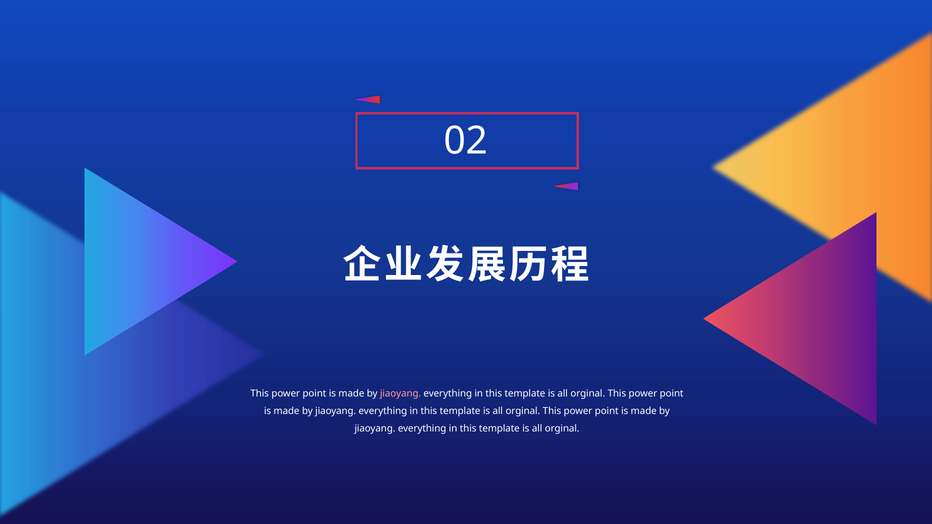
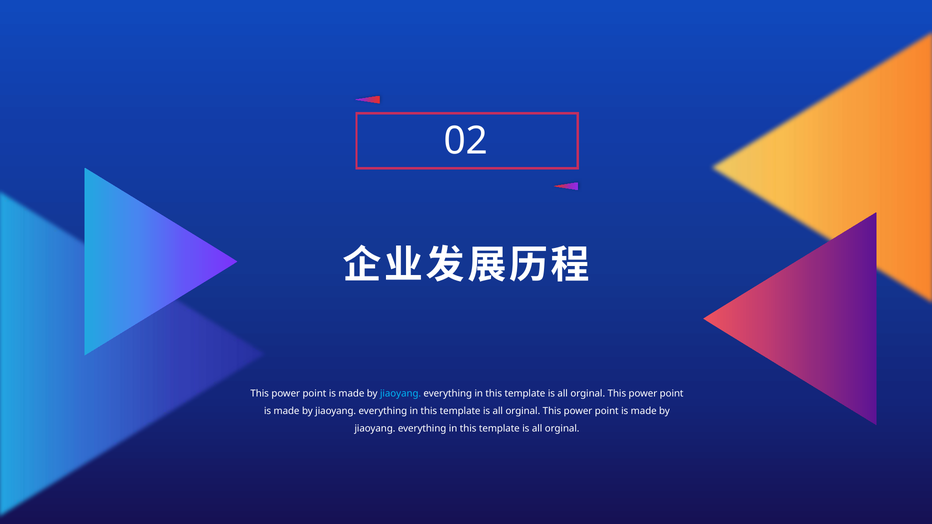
jiaoyang colour: pink -> light blue (401, 394)
